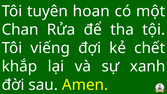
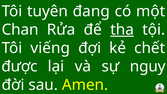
hoan: hoan -> đang (91, 11)
tha underline: none -> present (122, 30)
khắp: khắp -> được (19, 66)
xanh: xanh -> nguy (148, 66)
